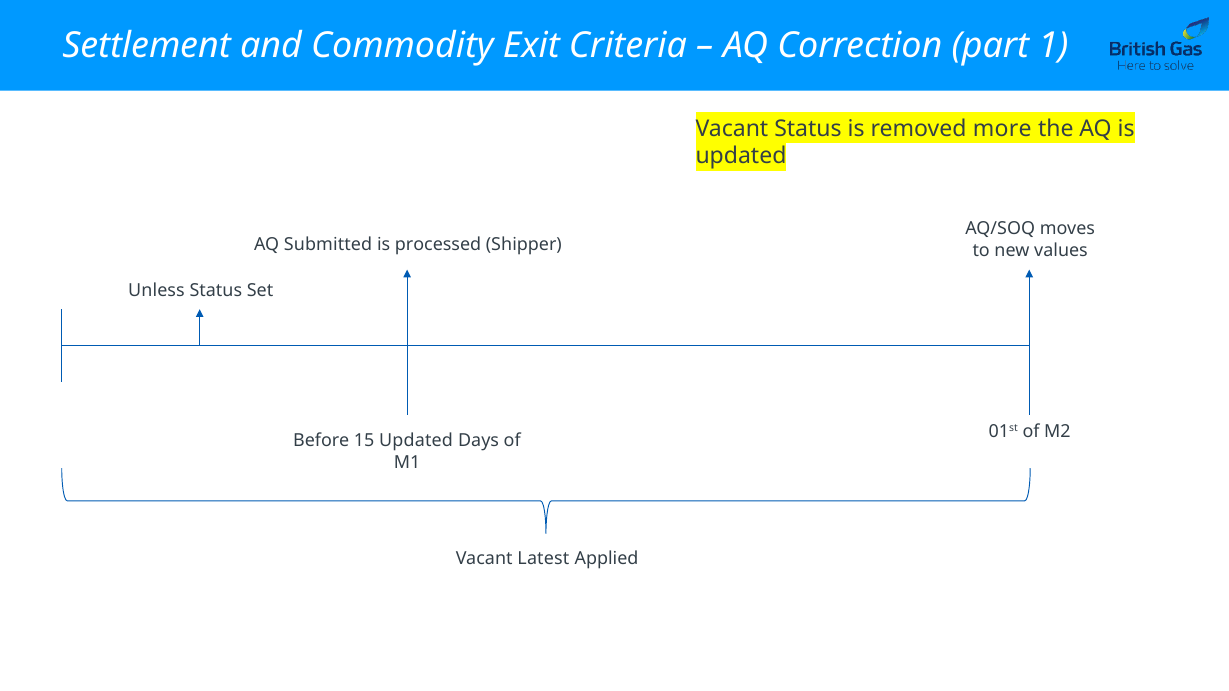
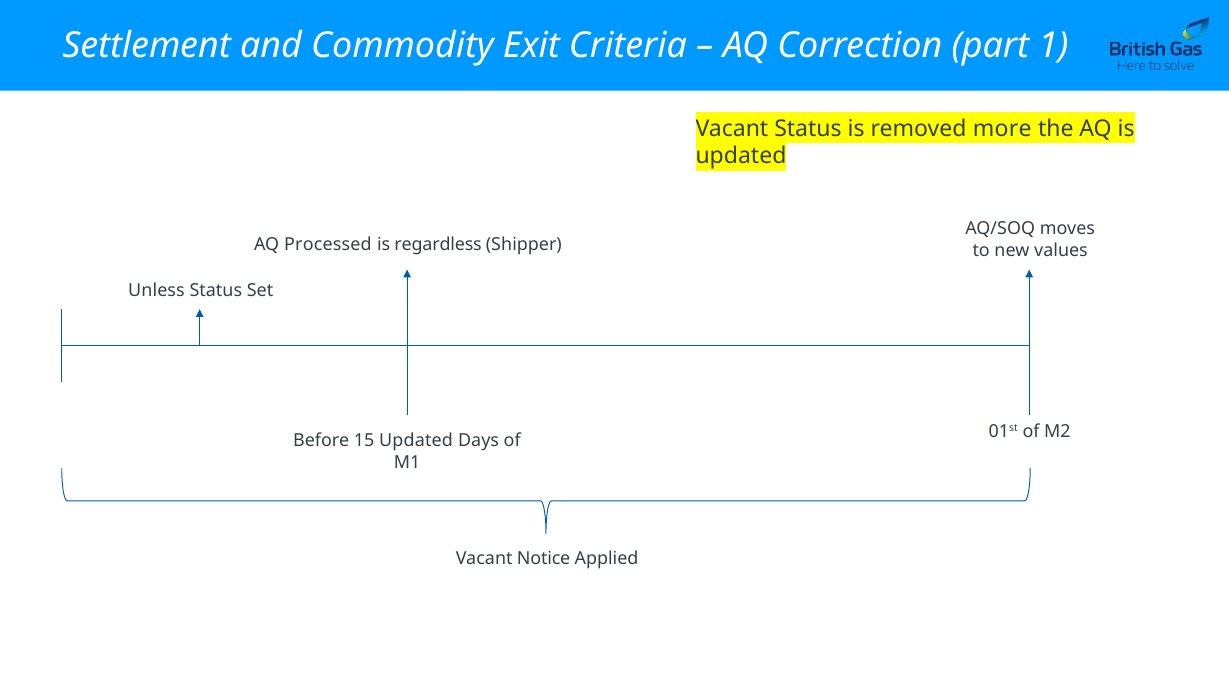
Submitted: Submitted -> Processed (328, 245)
processed: processed -> regardless (438, 245)
Latest: Latest -> Notice (544, 559)
